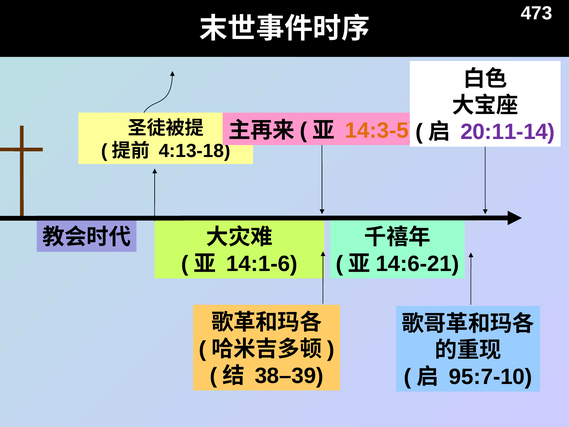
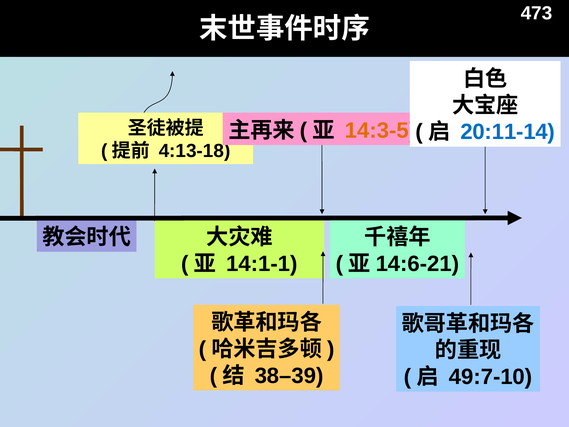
20:11-14 colour: purple -> blue (508, 132)
14:1-6: 14:1-6 -> 14:1-1 (262, 264)
95:7-10: 95:7-10 -> 49:7-10 (491, 377)
